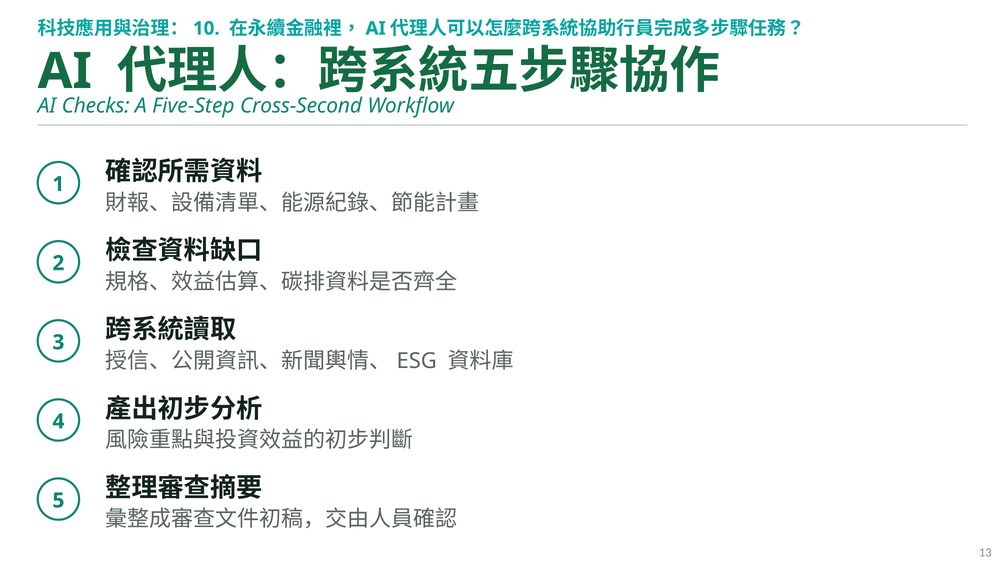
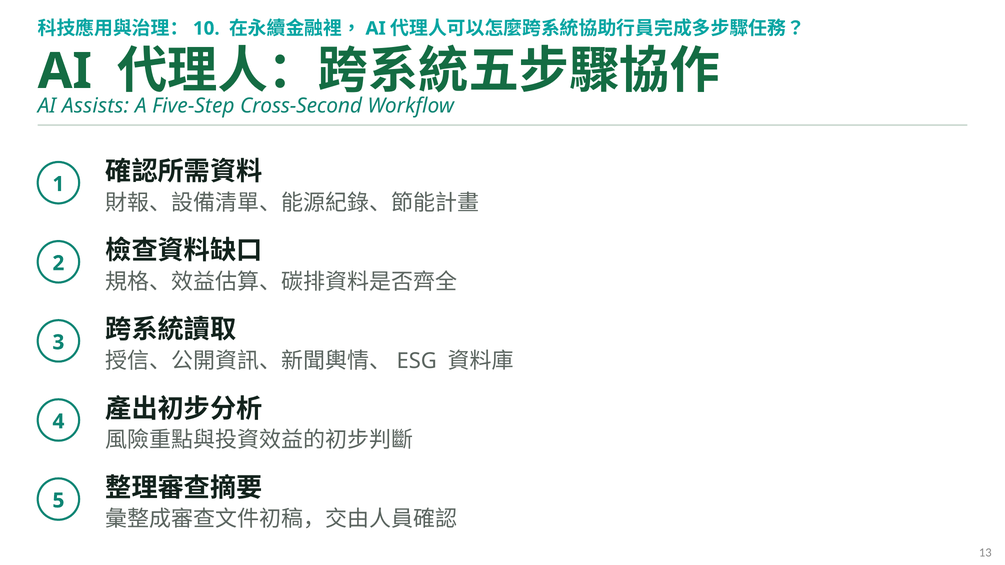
Checks: Checks -> Assists (95, 106)
